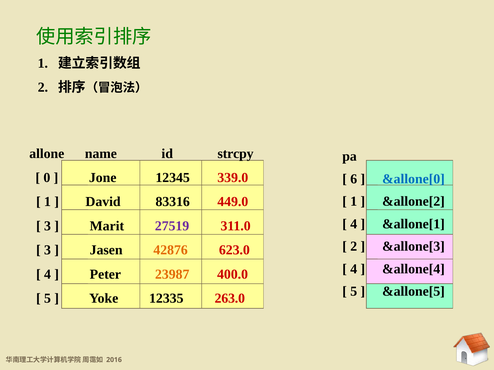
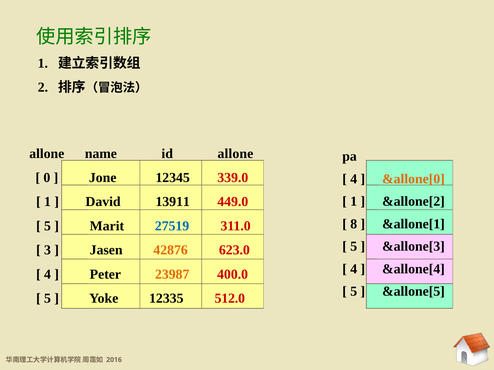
id strcpy: strcpy -> allone (235, 154)
6: 6 -> 4 (354, 179)
&allone[0 colour: blue -> orange (413, 179)
83316: 83316 -> 13911 (173, 202)
4: 4 -> 8 (354, 224)
3: 3 -> 5 (48, 226)
27519 colour: purple -> blue (172, 226)
2: 2 -> 5 (354, 247)
263.0: 263.0 -> 512.0 (230, 299)
